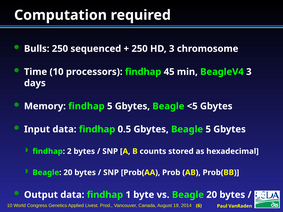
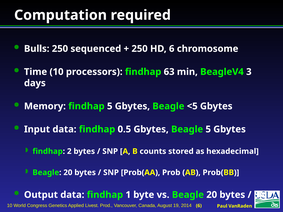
HD 3: 3 -> 6 (172, 49)
45: 45 -> 63 (169, 72)
